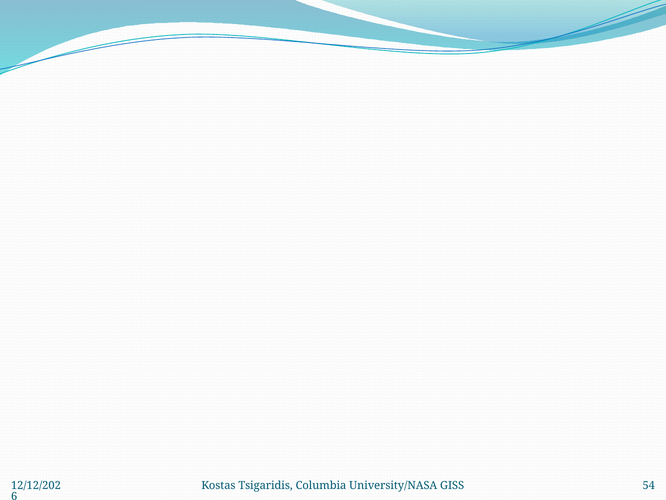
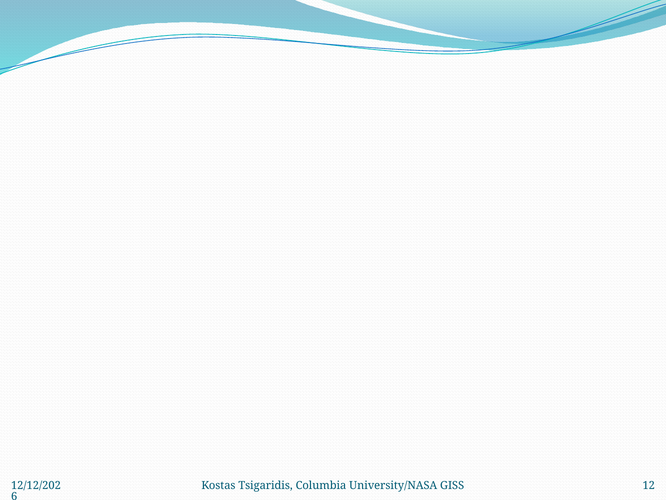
54: 54 -> 12 (649, 485)
